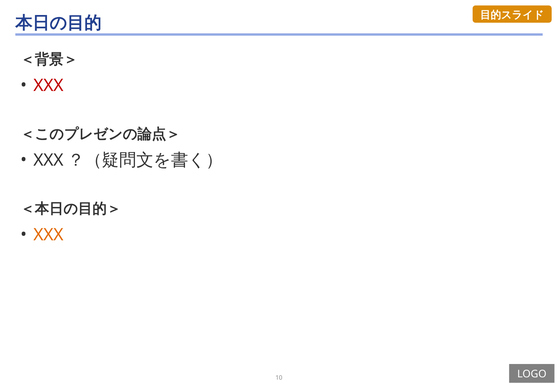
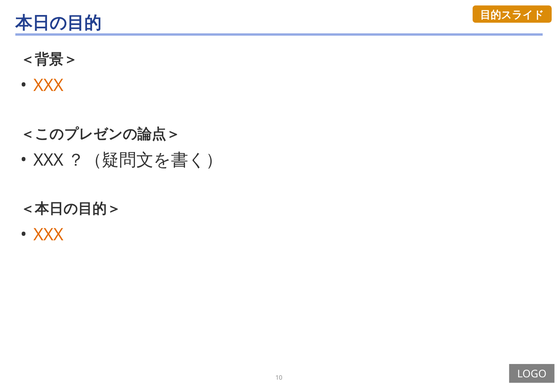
XXX colour: red -> orange (48, 86)
